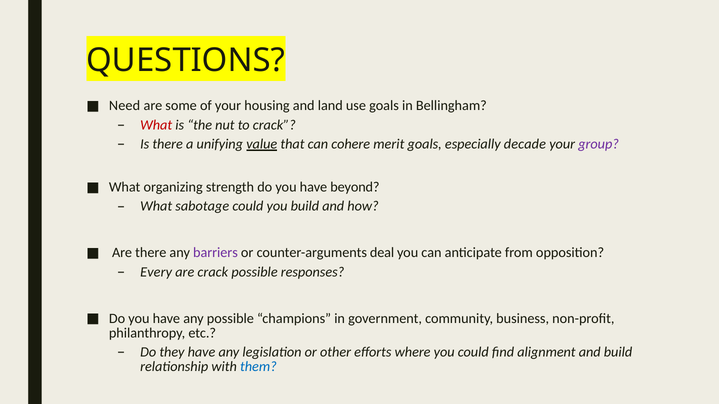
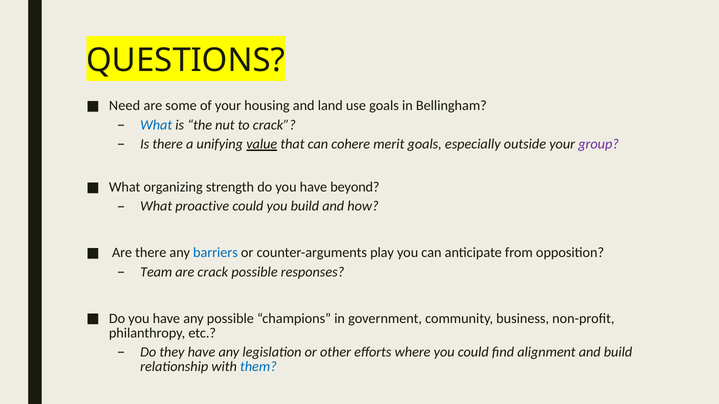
What colour: red -> blue (156, 125)
decade: decade -> outside (525, 144)
sabotage: sabotage -> proactive (202, 206)
barriers colour: purple -> blue (215, 253)
deal: deal -> play (382, 253)
Every: Every -> Team (156, 272)
